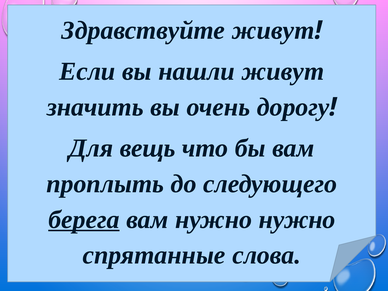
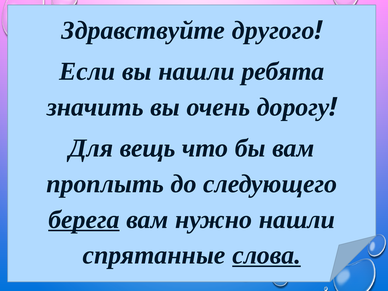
Здравствуйте живут: живут -> другого (273, 30)
нашли живут: живут -> ребята (283, 71)
нужно нужно: нужно -> нашли (297, 219)
слова underline: none -> present (267, 255)
